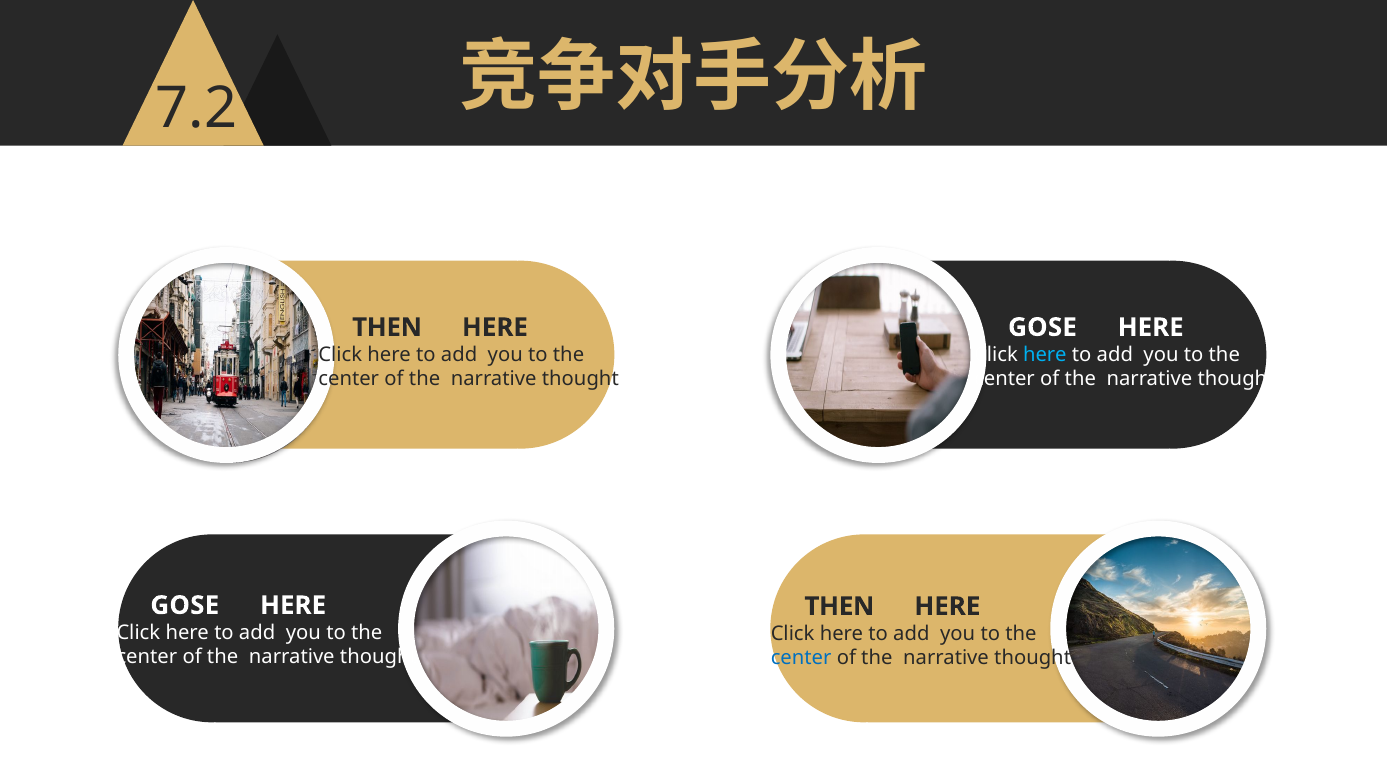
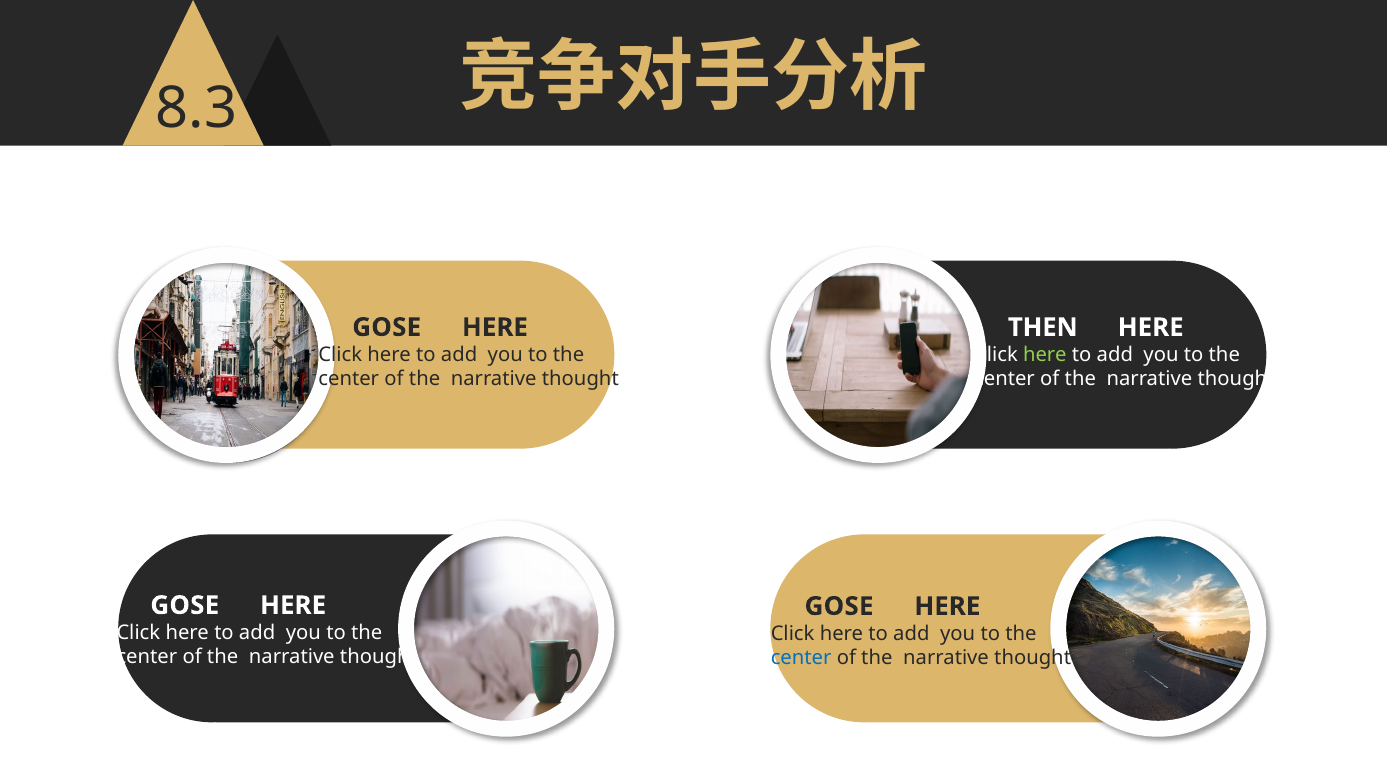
7.2: 7.2 -> 8.3 (197, 109)
THEN: THEN -> GOSE (387, 327)
GOSE: GOSE -> THEN (1043, 327)
here colour: light blue -> light green (1045, 355)
THEN: THEN -> GOSE (839, 606)
